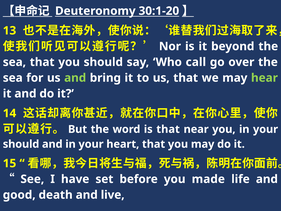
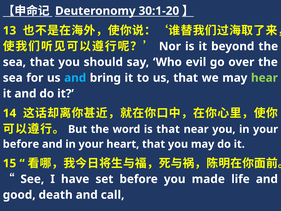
call: call -> evil (196, 62)
and colour: light green -> light blue (75, 78)
should: should -> before (21, 144)
live: live -> call (113, 195)
